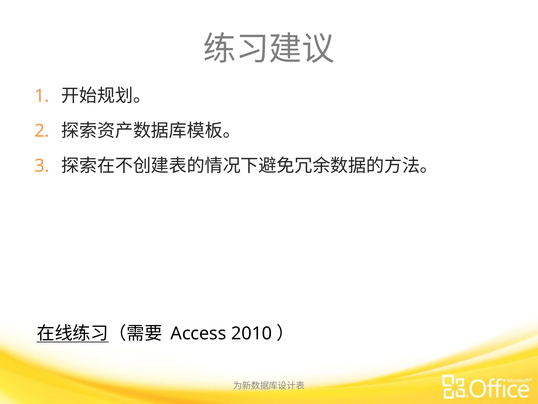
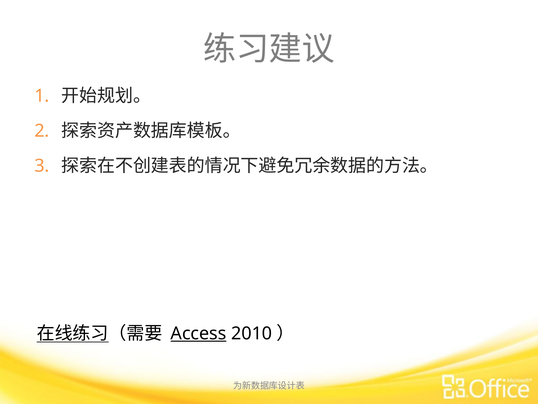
Access underline: none -> present (199, 333)
